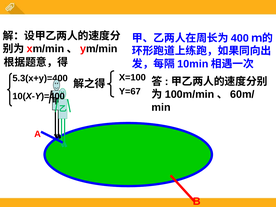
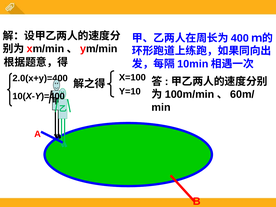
5.3(x+y)=400: 5.3(x+y)=400 -> 2.0(x+y)=400 (40, 78)
Y=67: Y=67 -> Y=10 (130, 91)
